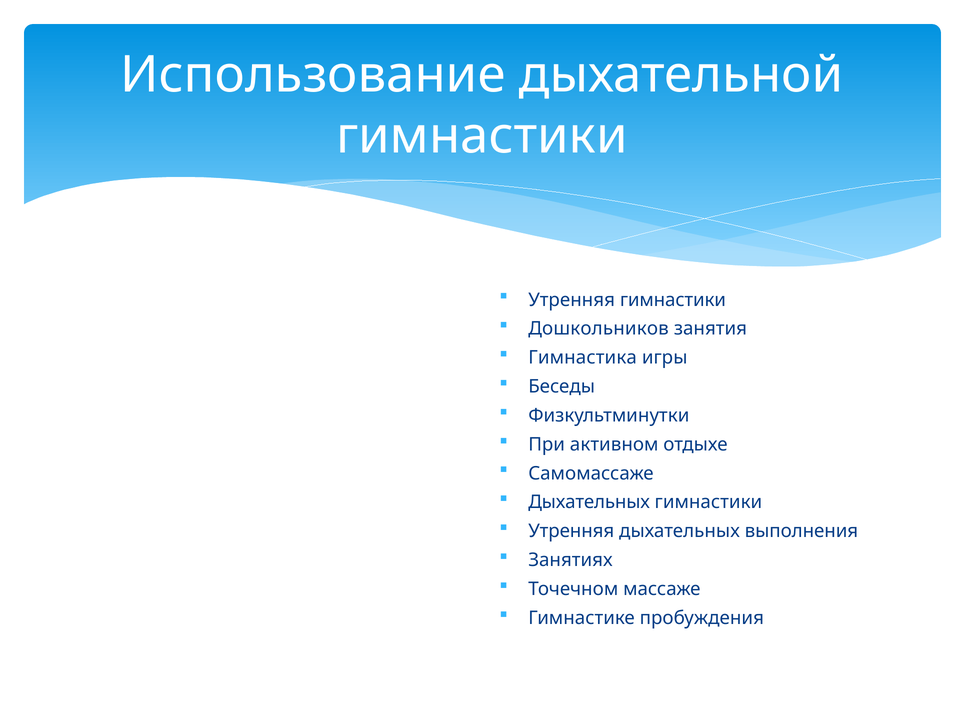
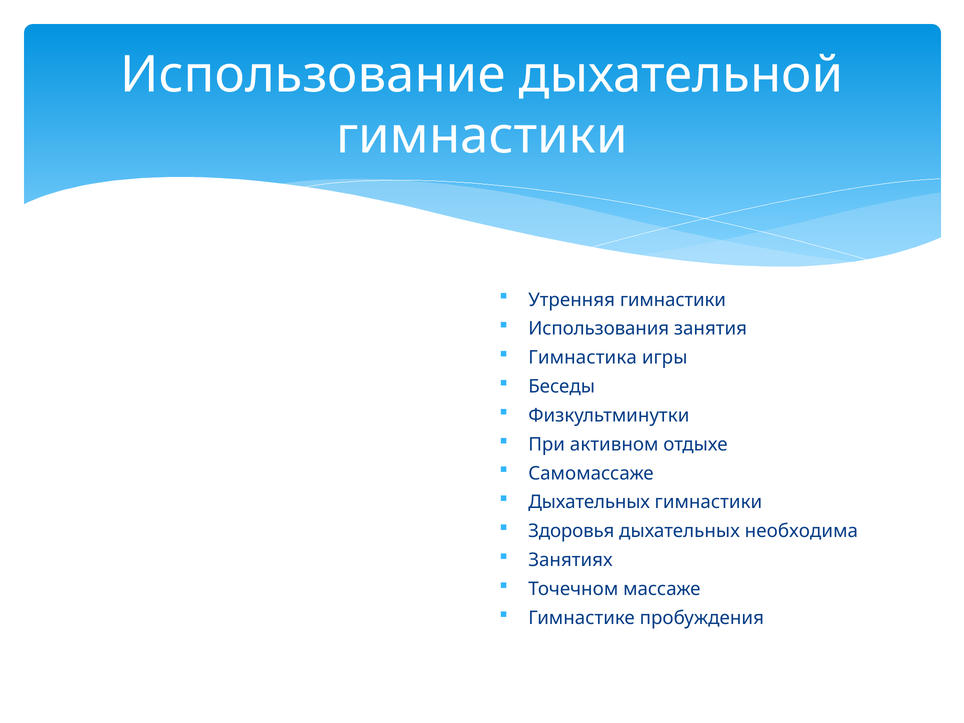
Дошкольников: Дошкольников -> Использования (599, 329)
Утренняя: Утренняя -> Здоровья (571, 531)
выполнения: выполнения -> необходима (801, 531)
